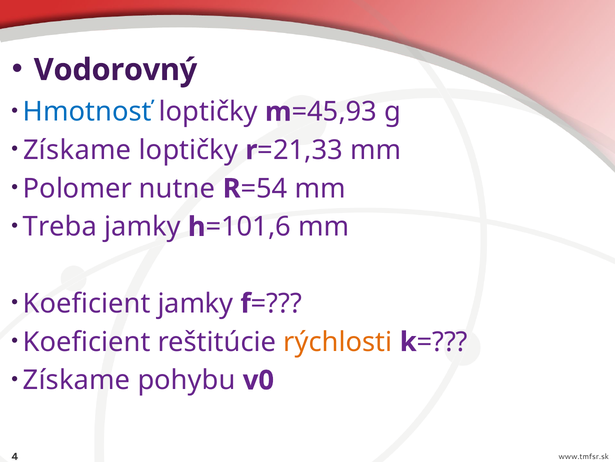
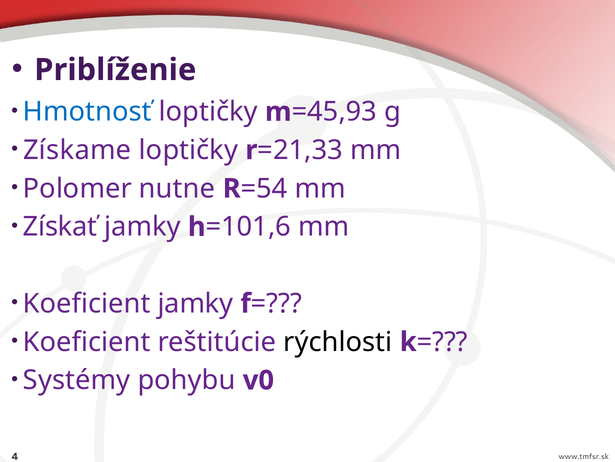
Vodorovný: Vodorovný -> Priblíženie (115, 70)
Treba: Treba -> Získať (60, 227)
rýchlosti colour: orange -> black (338, 341)
Získame: Získame -> Systémy (77, 380)
